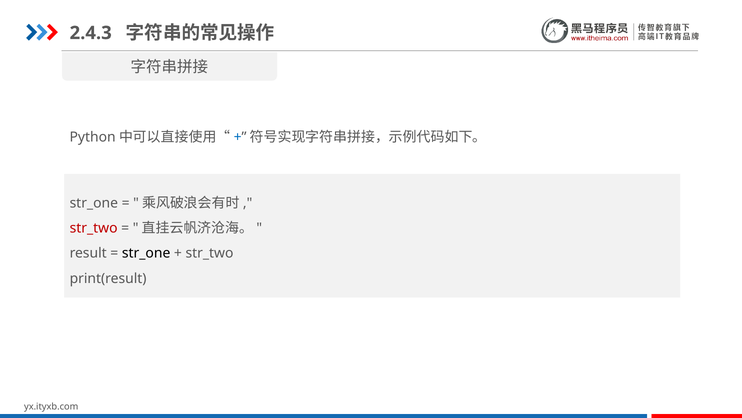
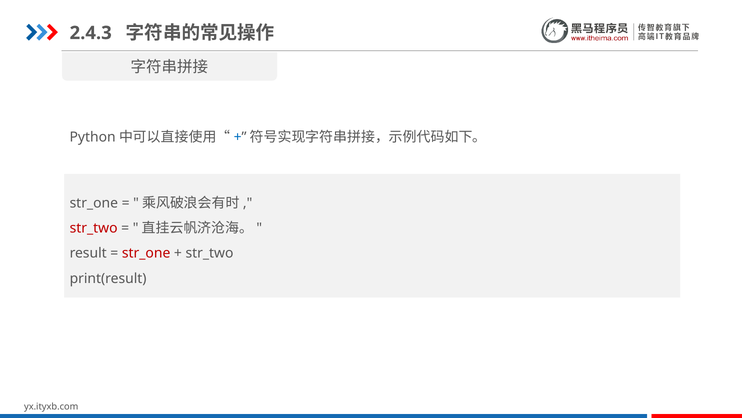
str_one colour: black -> red (146, 253)
